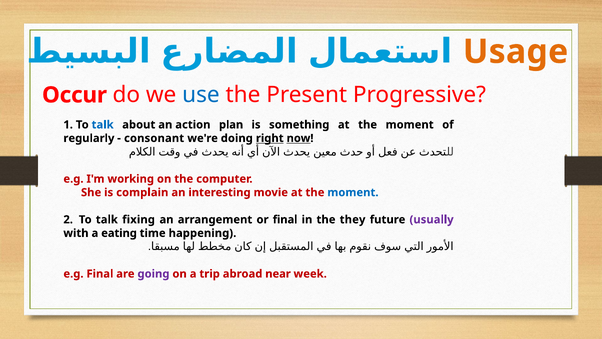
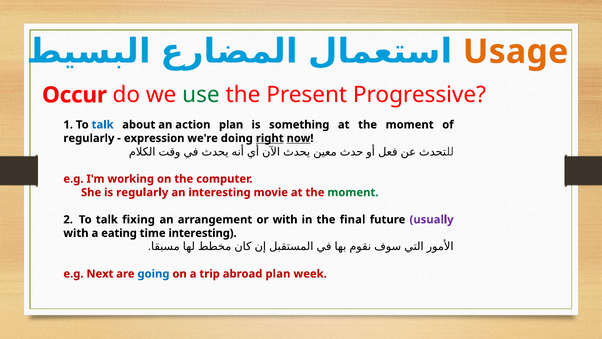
use colour: blue -> green (201, 95)
consonant: consonant -> expression (154, 138)
is complain: complain -> regularly (142, 192)
moment colour: blue -> green (353, 192)
or final: final -> with (285, 219)
they: they -> final (353, 219)
time happening: happening -> interesting (203, 233)
e.g Final: Final -> Next (100, 274)
going colour: purple -> blue (153, 274)
abroad near: near -> plan (278, 274)
